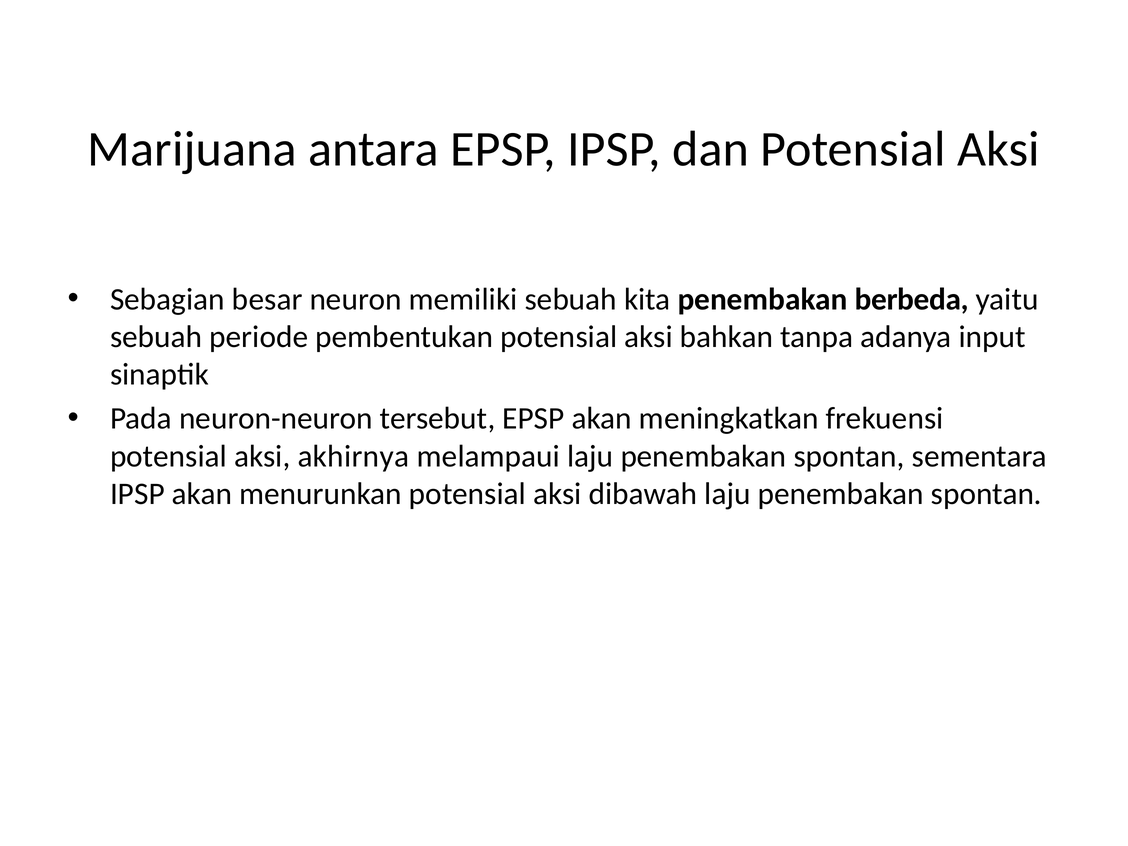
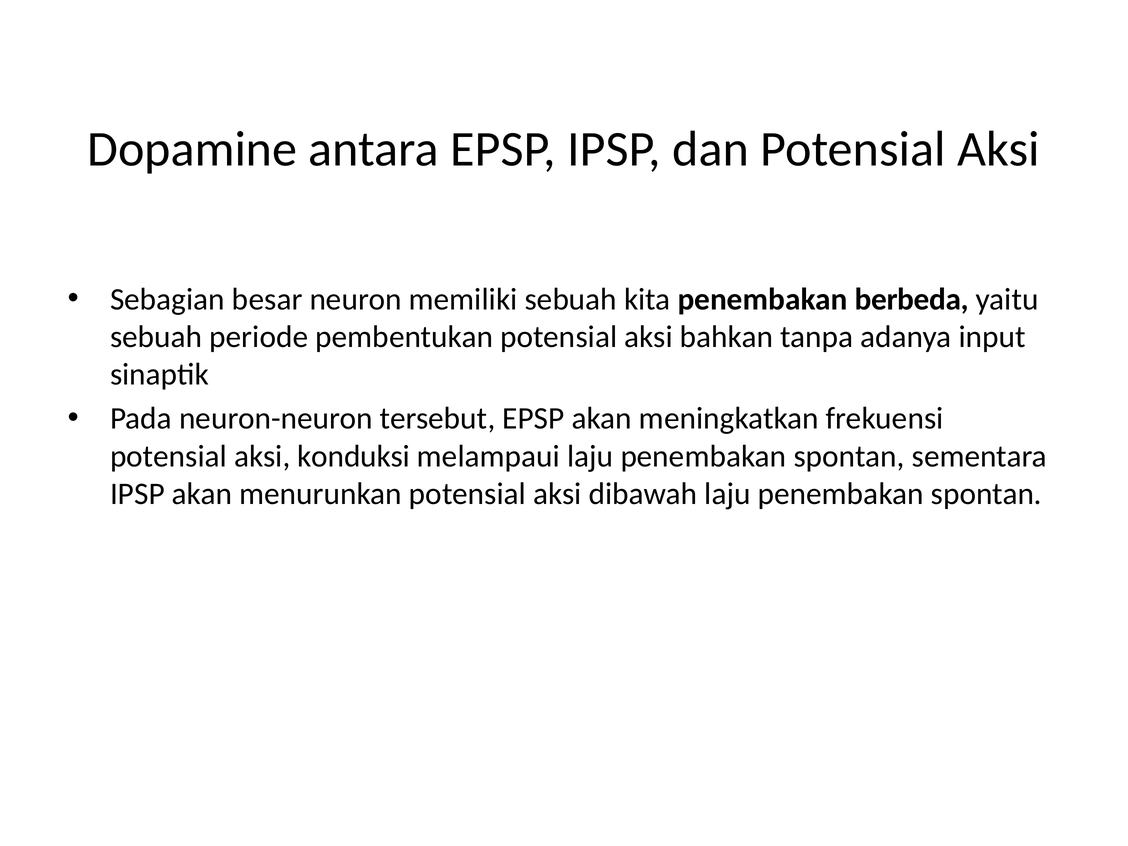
Marijuana: Marijuana -> Dopamine (192, 149)
akhirnya: akhirnya -> konduksi (354, 456)
